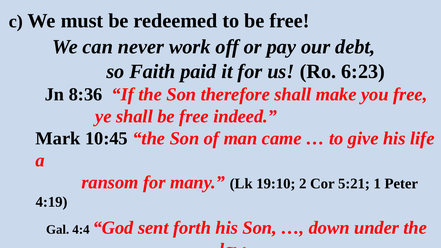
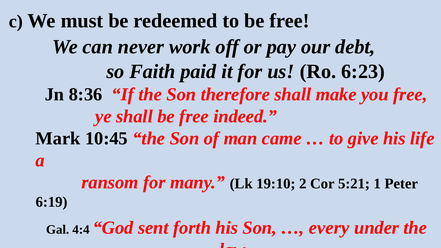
4:19: 4:19 -> 6:19 (52, 202)
down: down -> every (329, 228)
